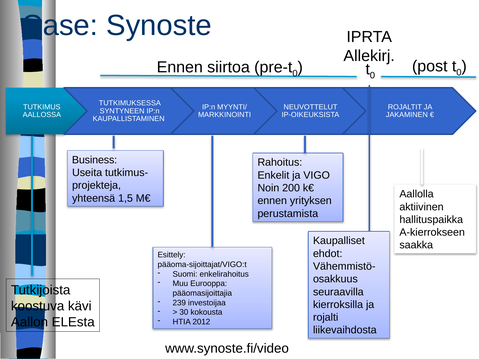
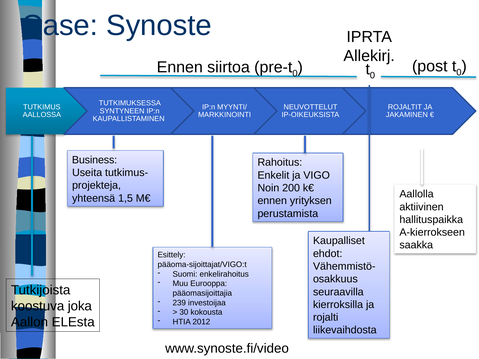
kävi: kävi -> joka (80, 306)
